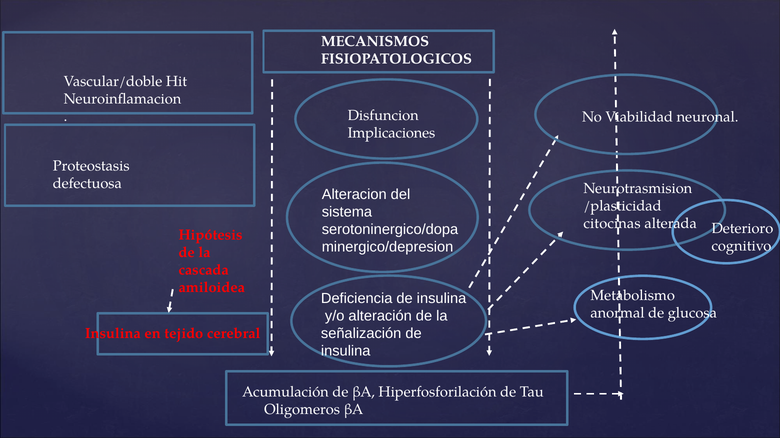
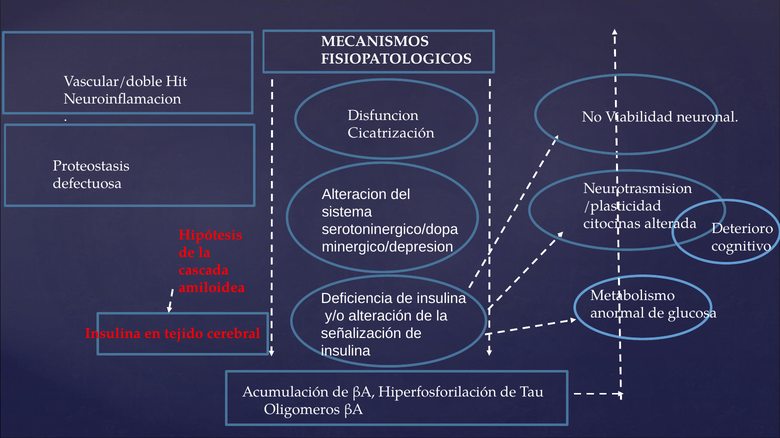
Implicaciones: Implicaciones -> Cicatrización (391, 133)
